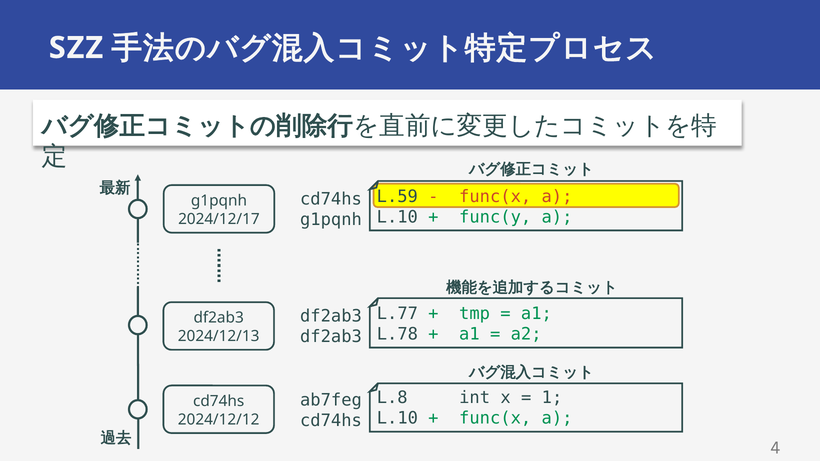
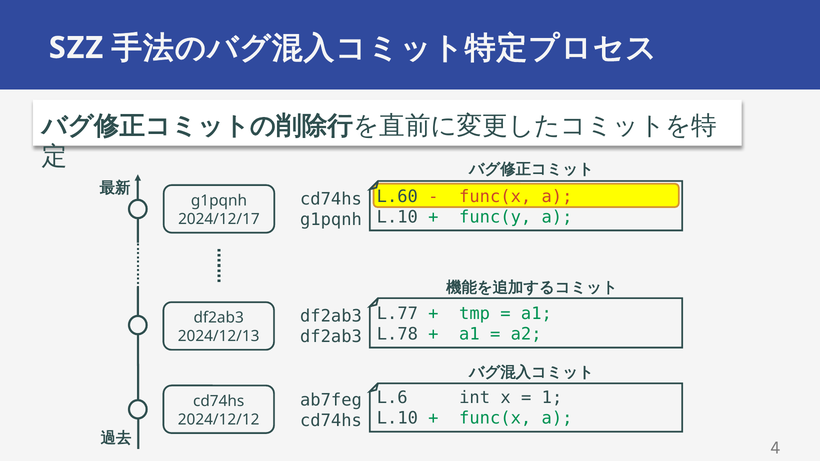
L.59: L.59 -> L.60 (397, 197)
L.8: L.8 -> L.6 (392, 398)
